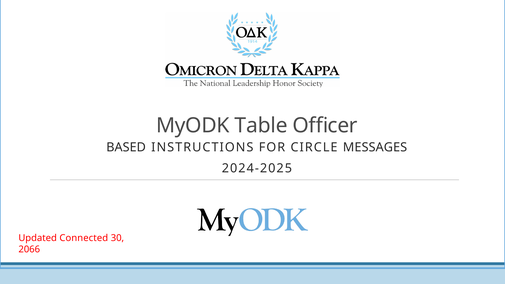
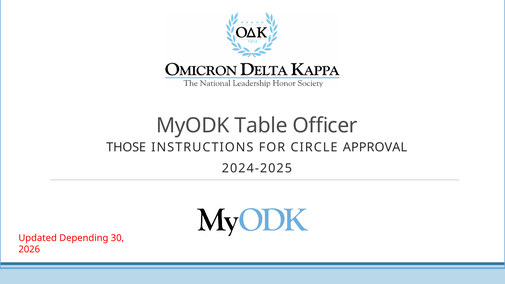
BASED: BASED -> THOSE (126, 147)
MESSAGES: MESSAGES -> APPROVAL (375, 147)
Connected: Connected -> Depending (84, 238)
2066: 2066 -> 2026 (29, 250)
